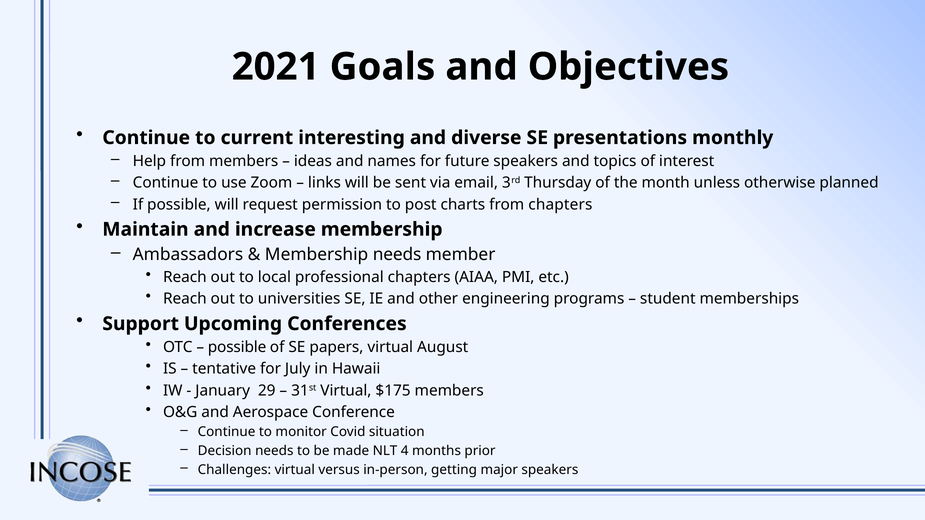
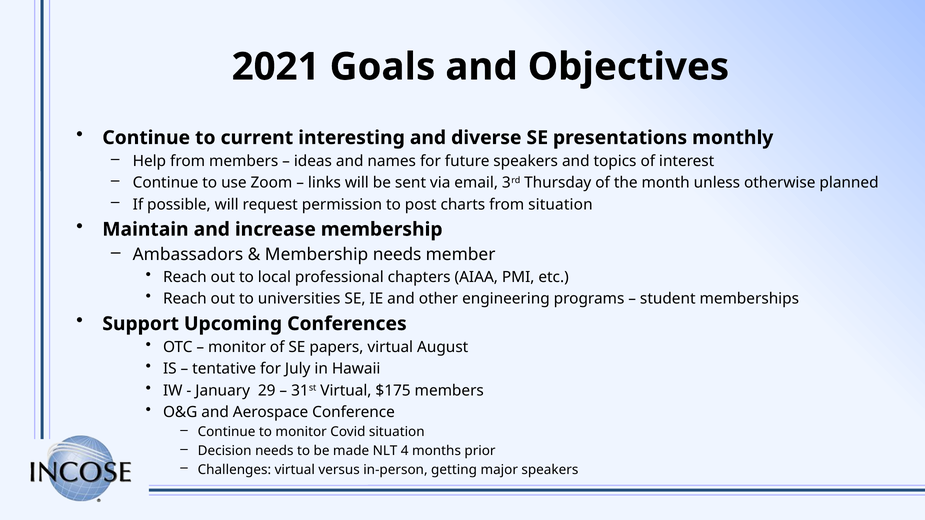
from chapters: chapters -> situation (560, 205)
possible: possible -> monitor (237, 348)
